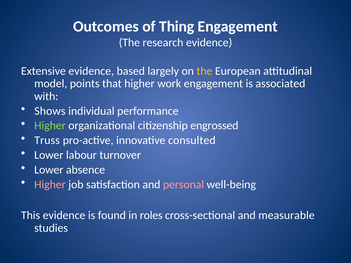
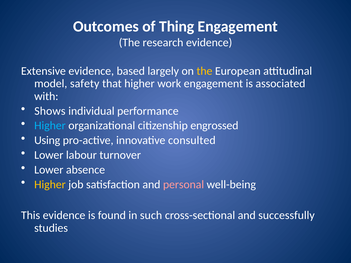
points: points -> safety (85, 84)
Higher colour: light green -> light blue (50, 126)
Truss: Truss -> Using (47, 140)
Higher colour: pink -> yellow (50, 185)
roles: roles -> such (151, 216)
measurable: measurable -> successfully (286, 216)
